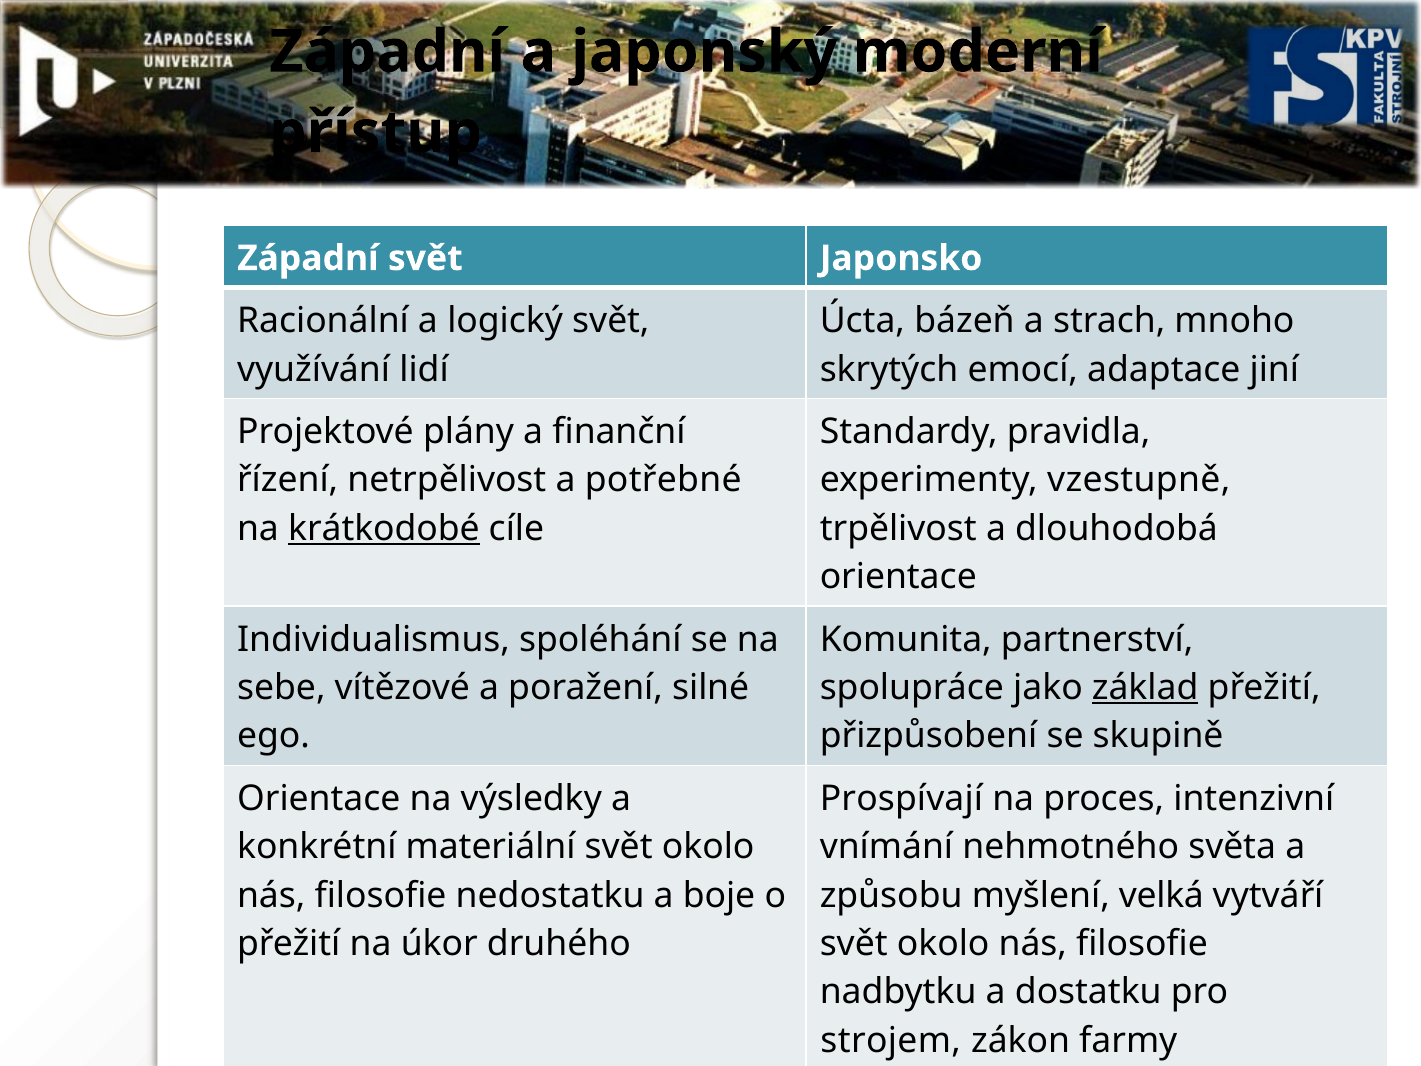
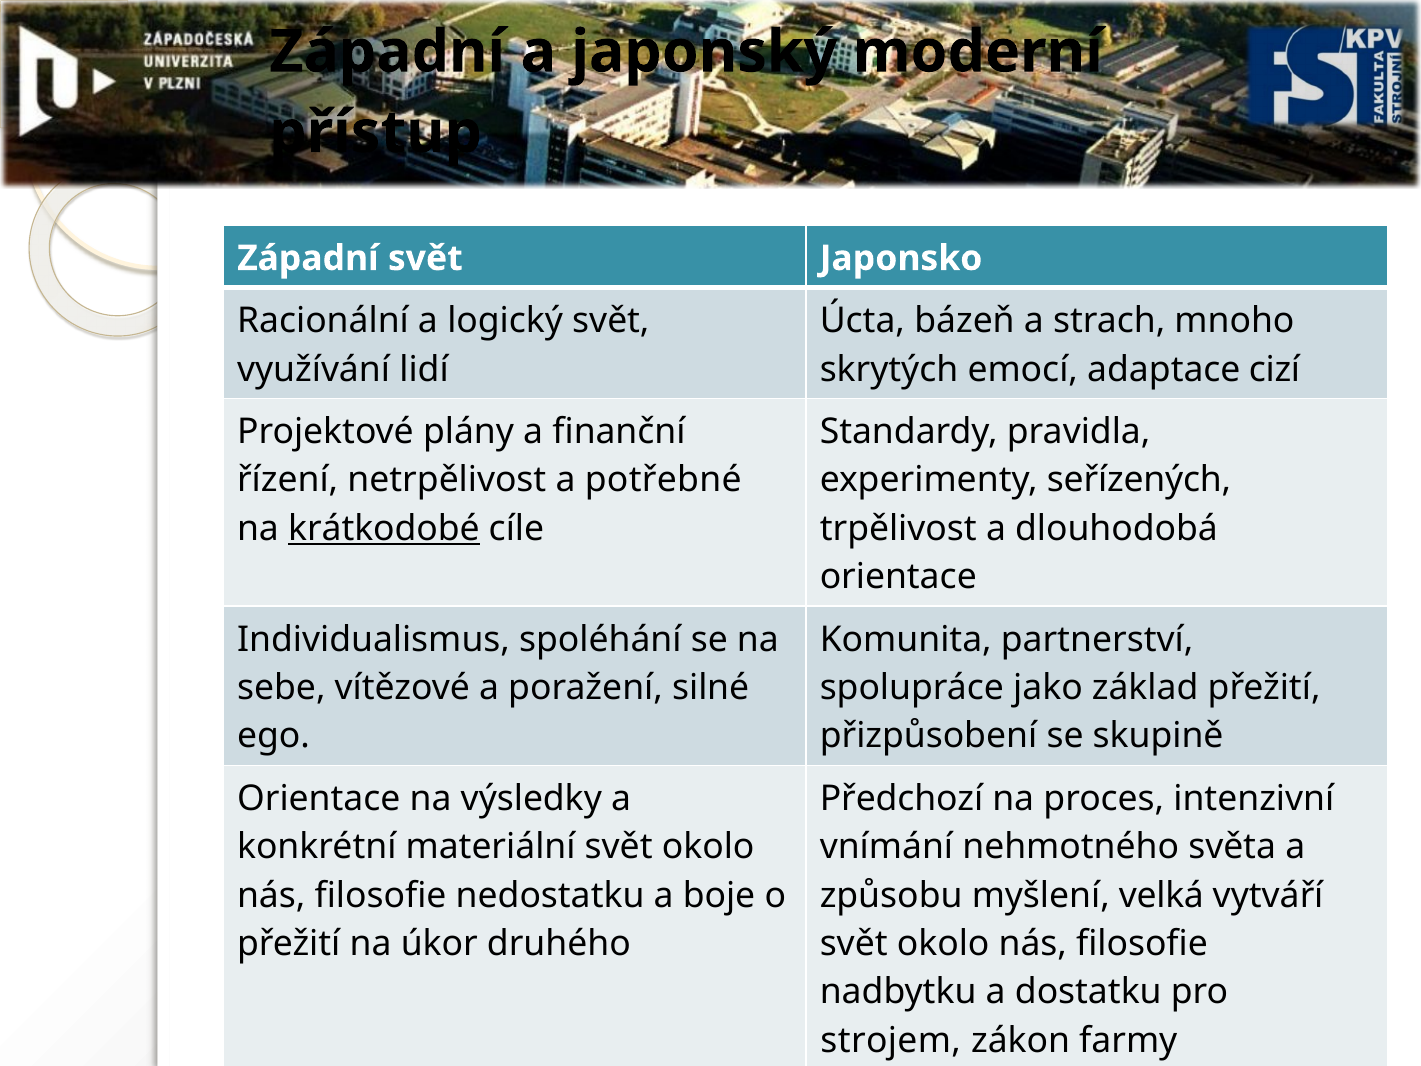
jiní: jiní -> cizí (1275, 369)
vzestupně: vzestupně -> seřízených (1139, 480)
základ underline: present -> none (1145, 688)
Prospívají: Prospívají -> Předchozí (902, 799)
